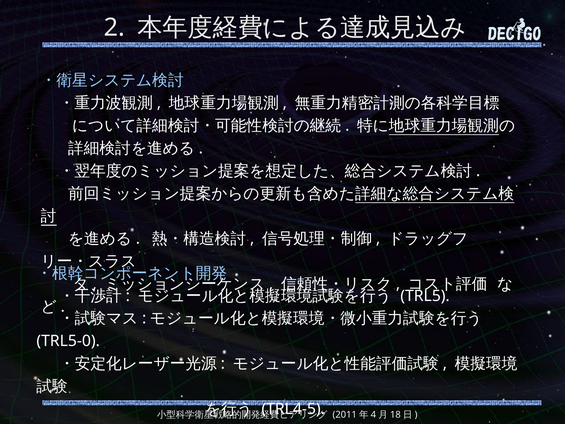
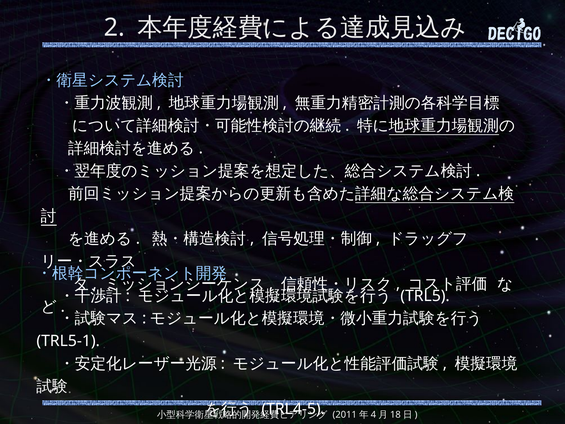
TRL5-0: TRL5-0 -> TRL5-1 (68, 341)
